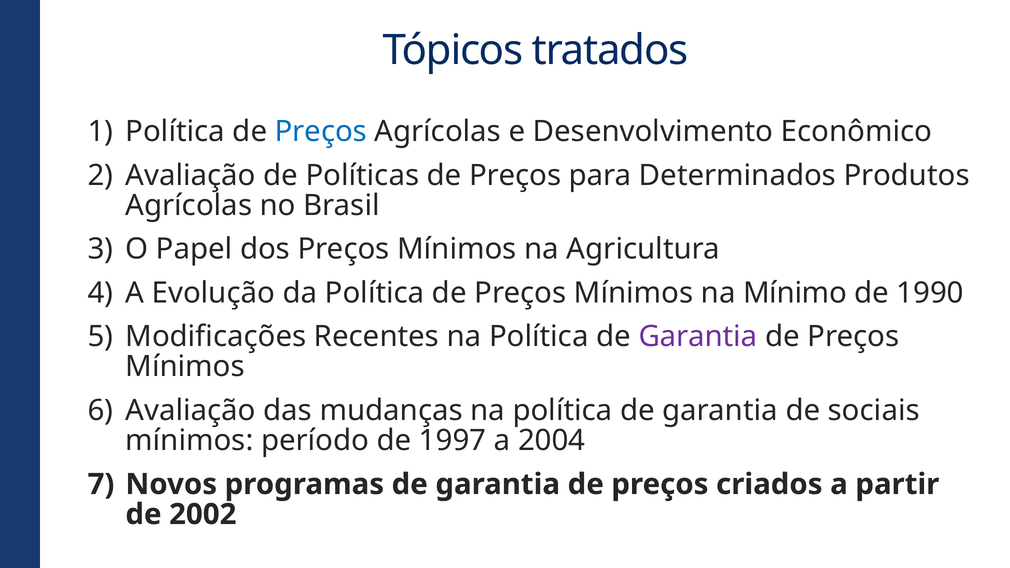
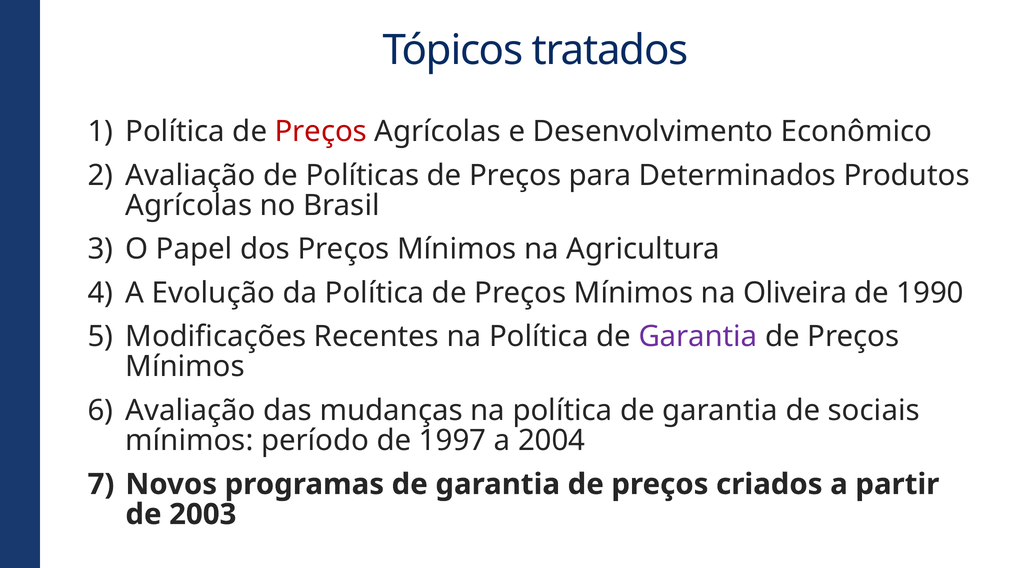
Preços colour: blue -> red (321, 132)
Mínimo: Mínimo -> Oliveira (795, 293)
2002: 2002 -> 2003 (203, 514)
